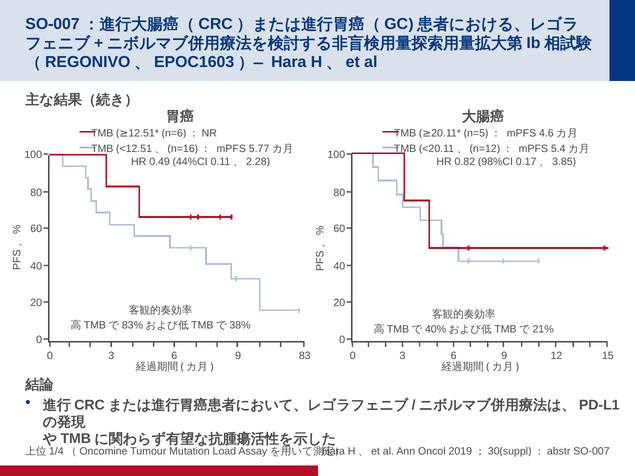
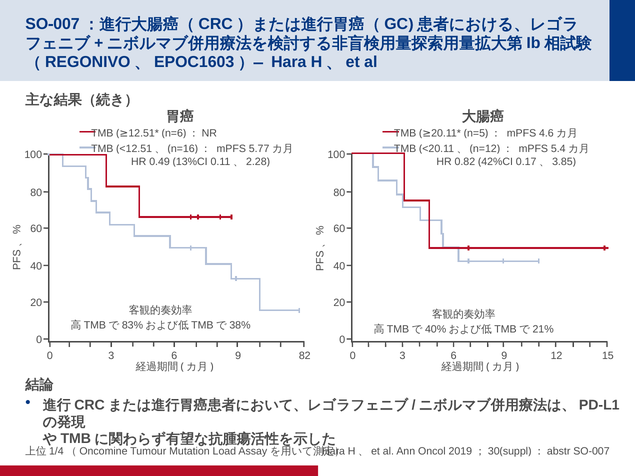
44%CI: 44%CI -> 13%CI (192, 162)
98%CI: 98%CI -> 42%CI (497, 162)
83: 83 -> 82 (305, 356)
